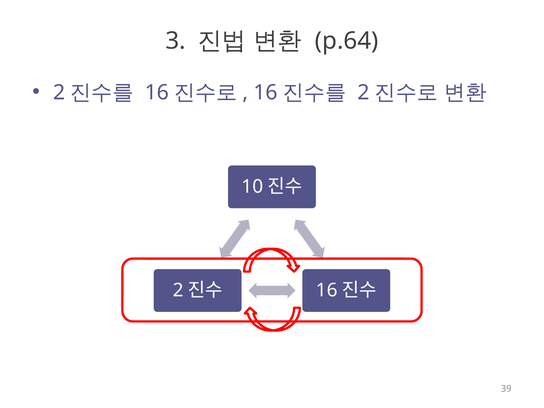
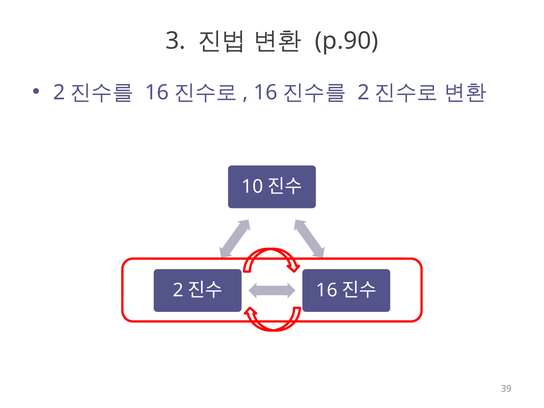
p.64: p.64 -> p.90 (347, 41)
